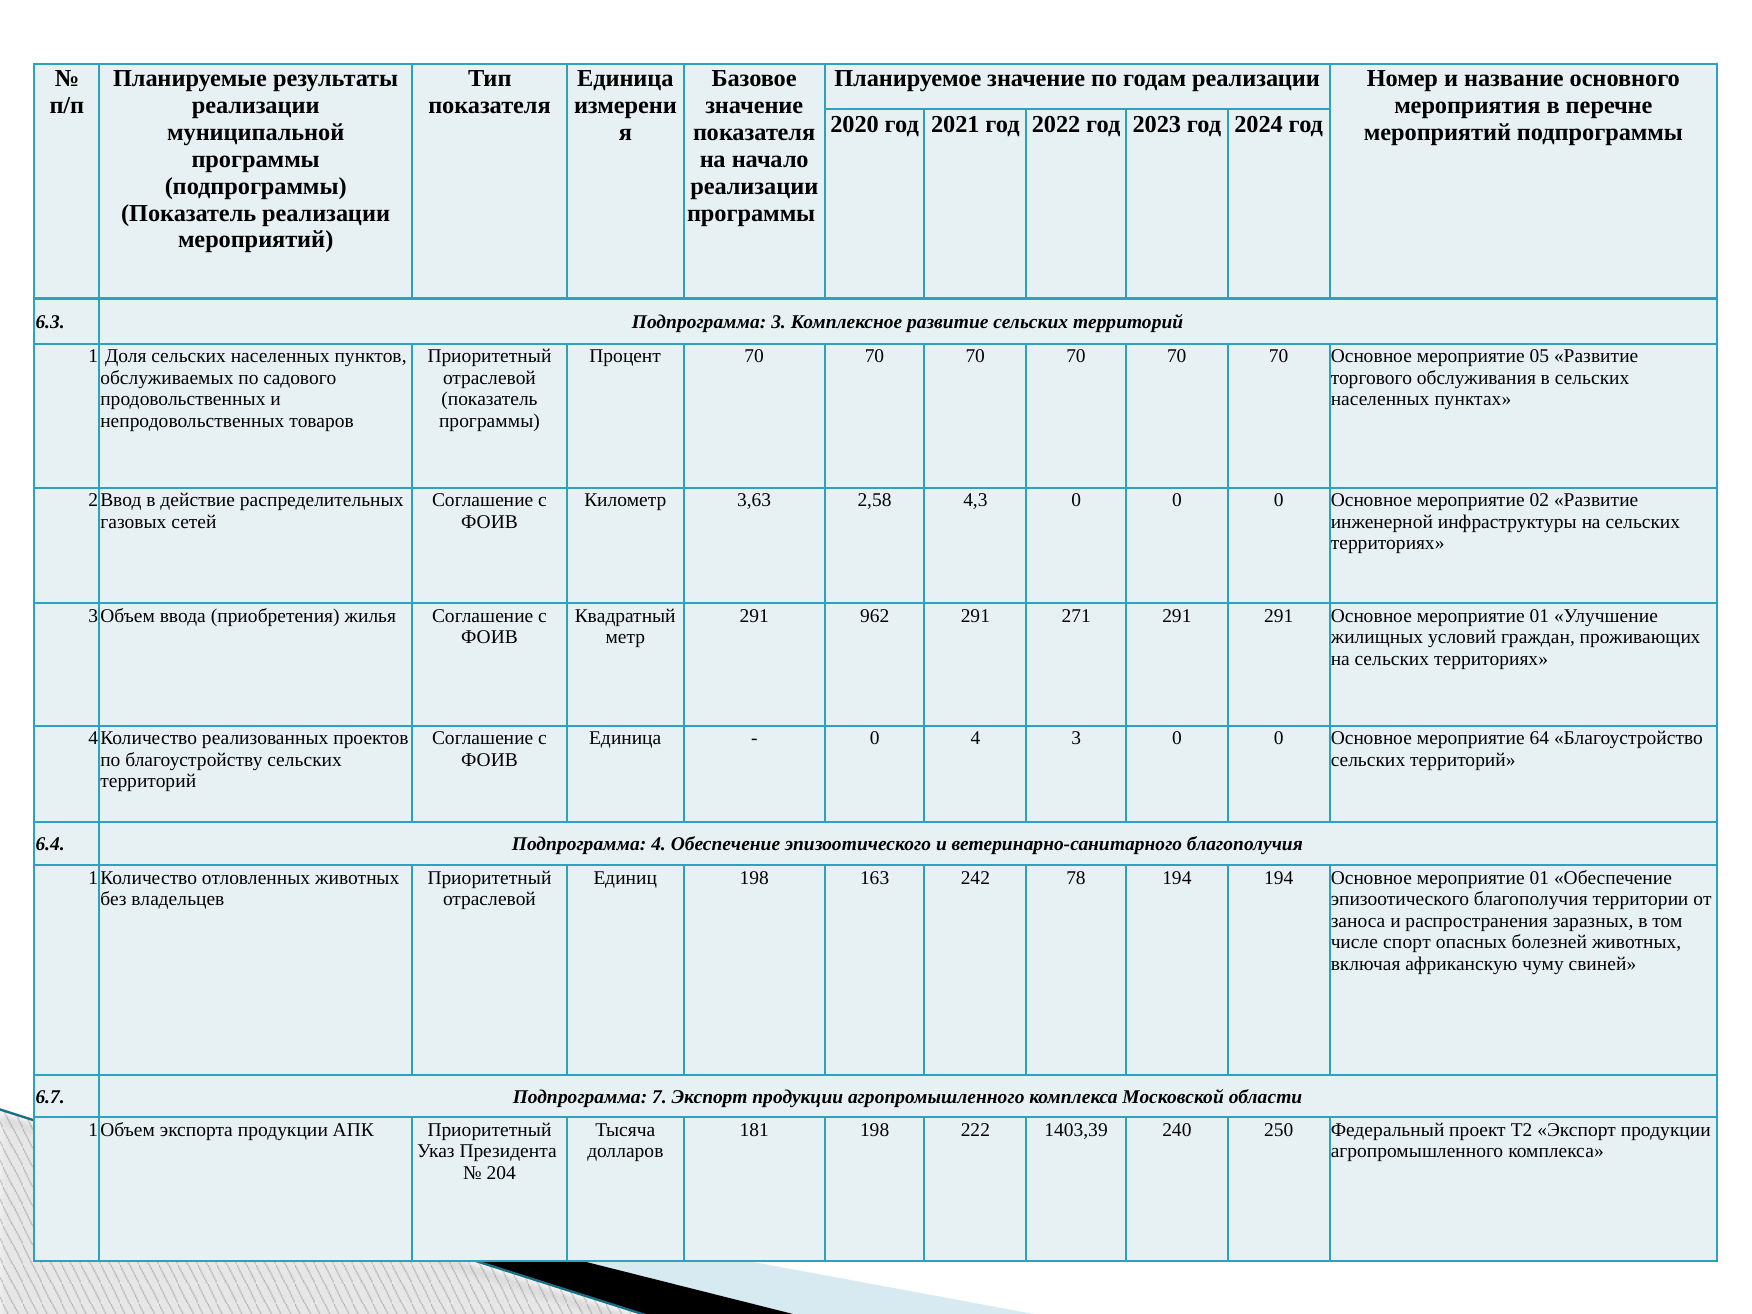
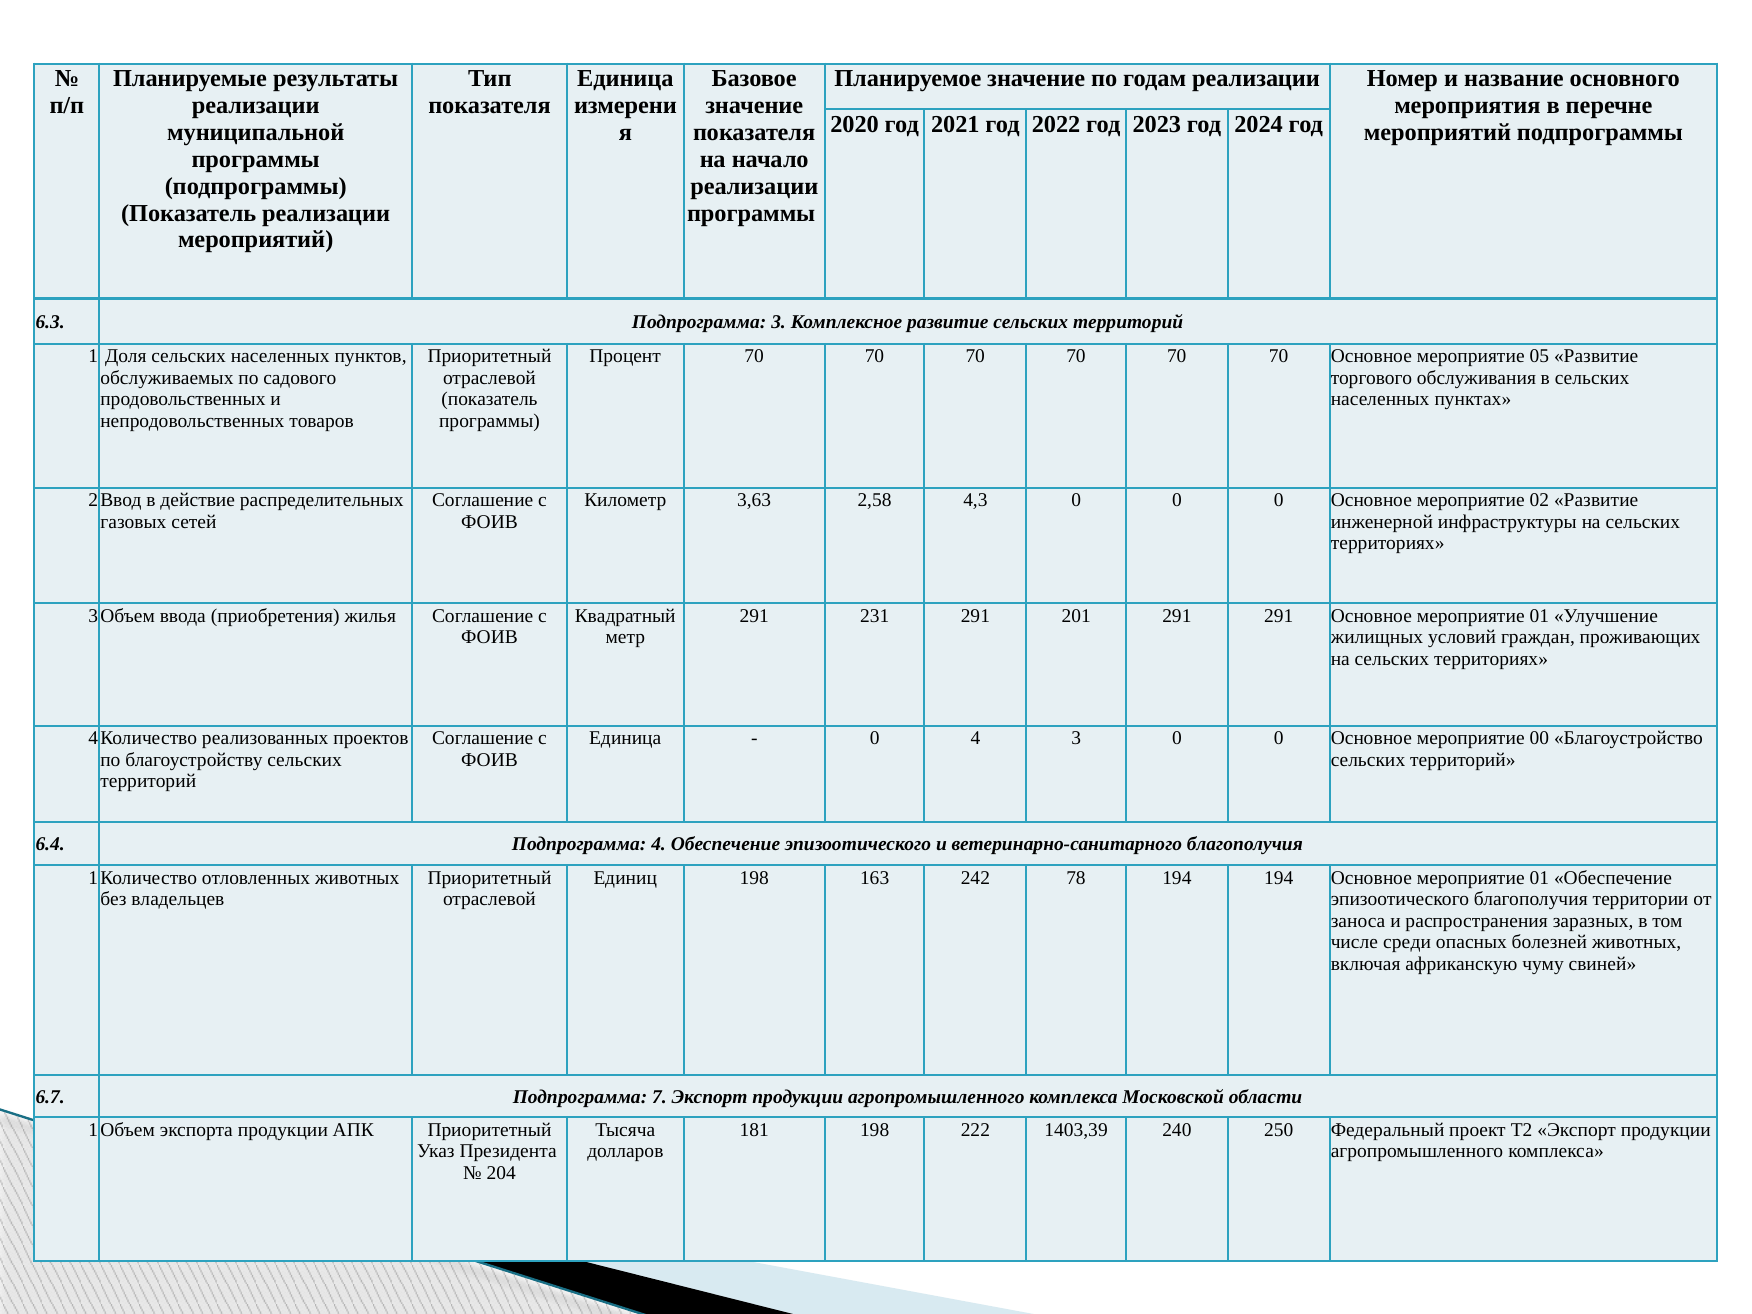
962: 962 -> 231 (875, 616)
271: 271 -> 201 (1076, 616)
64: 64 -> 00 (1539, 738)
спорт: спорт -> среди (1407, 942)
